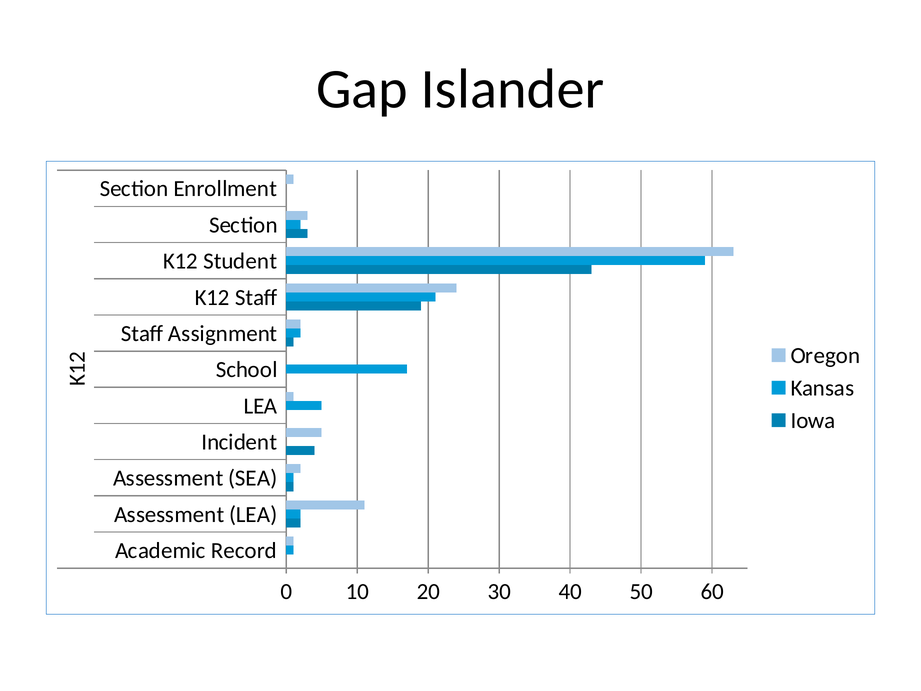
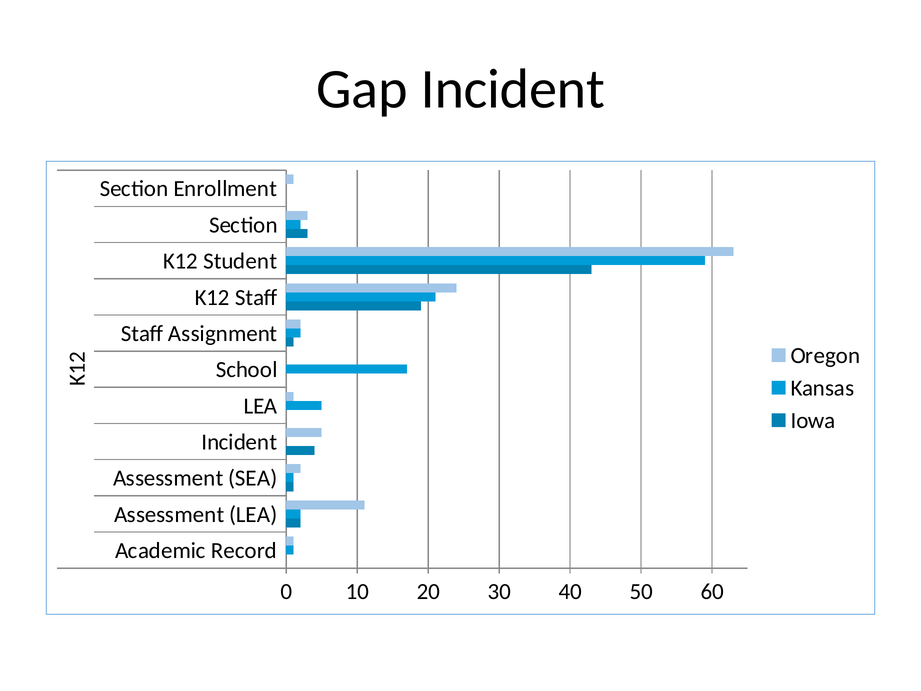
Gap Islander: Islander -> Incident (513, 89)
